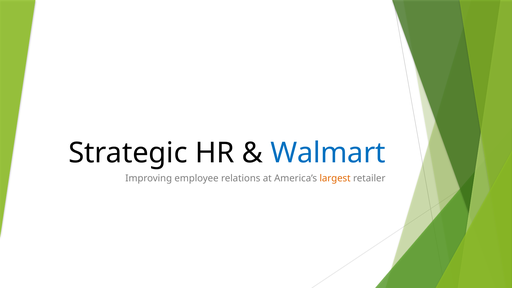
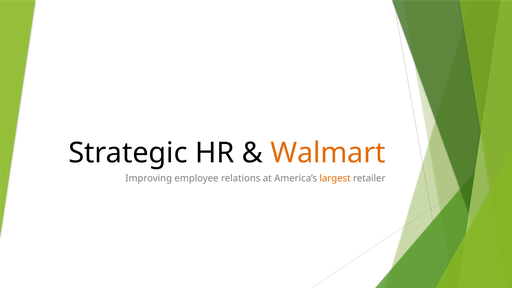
Walmart colour: blue -> orange (328, 153)
